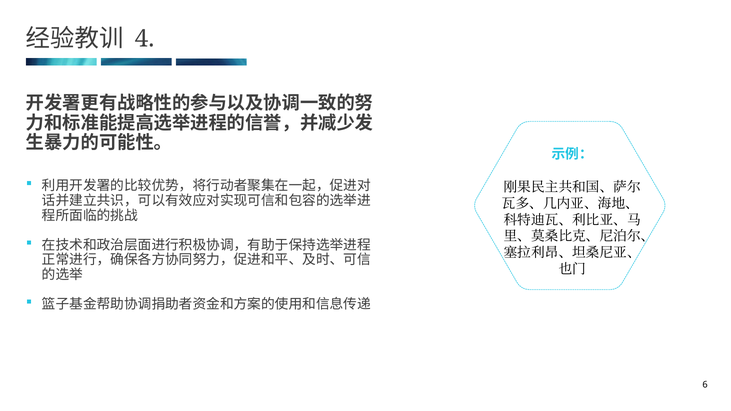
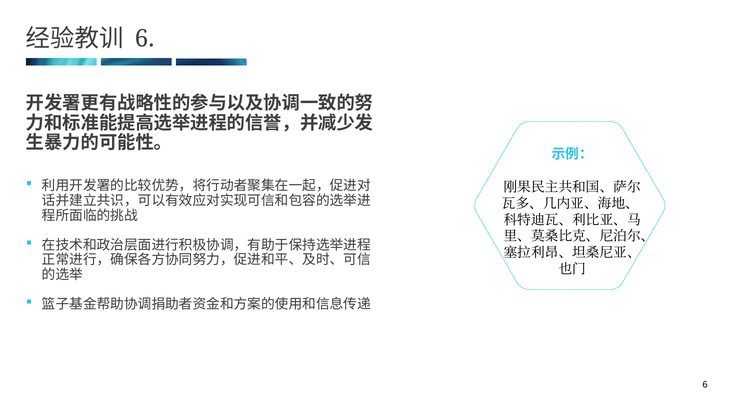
4: 4 -> 6 (145, 39)
